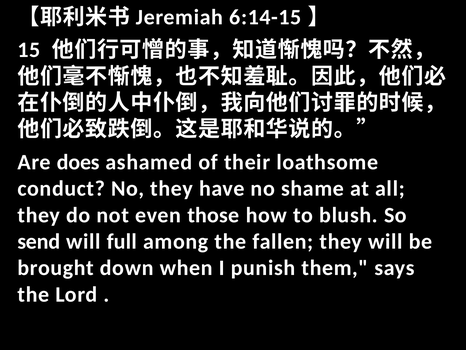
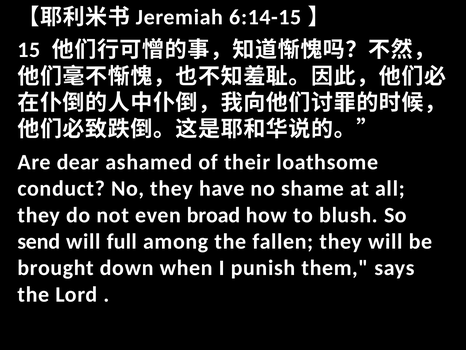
does: does -> dear (78, 162)
those: those -> broad (214, 215)
